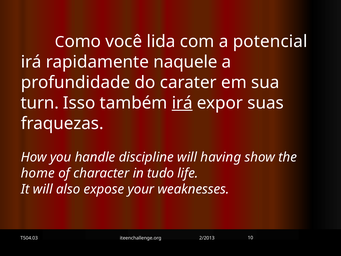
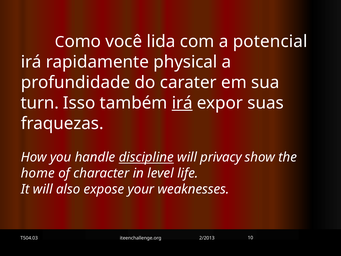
naquele: naquele -> physical (185, 62)
discipline underline: none -> present (146, 157)
having: having -> privacy (221, 157)
tudo: tudo -> level (161, 173)
